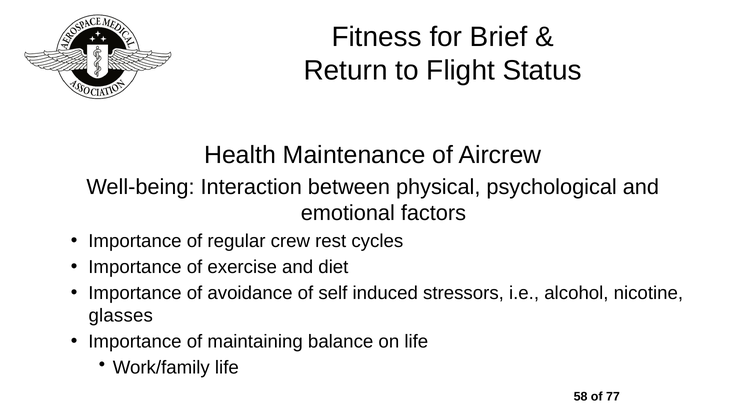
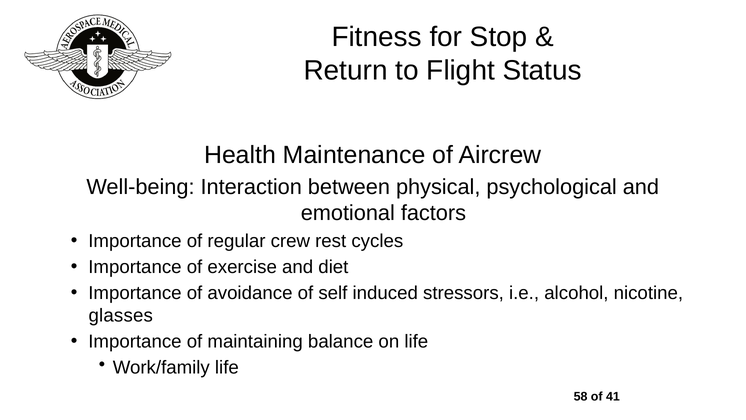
Brief: Brief -> Stop (499, 37)
77: 77 -> 41 (613, 396)
